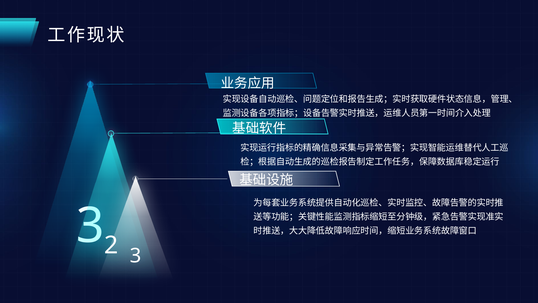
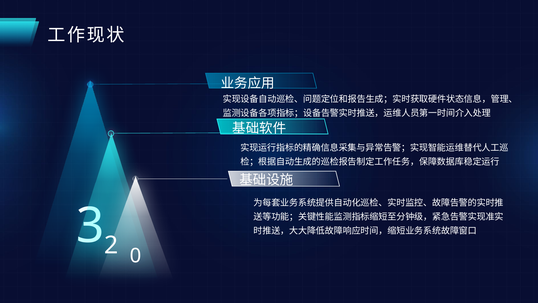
3: 3 -> 0 (135, 256)
